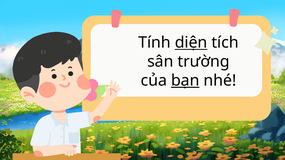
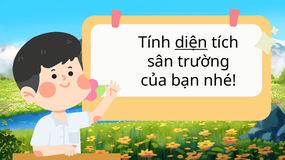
bạn underline: present -> none (185, 81)
